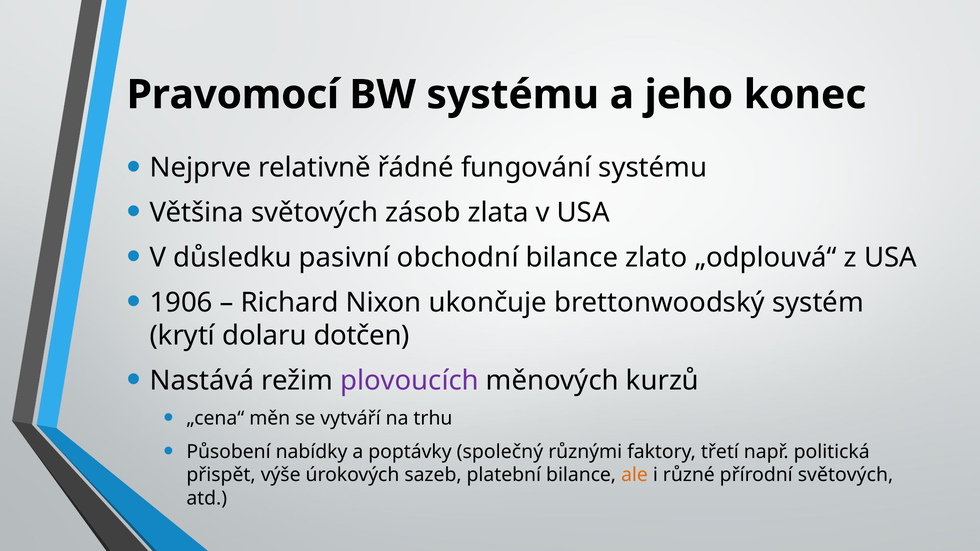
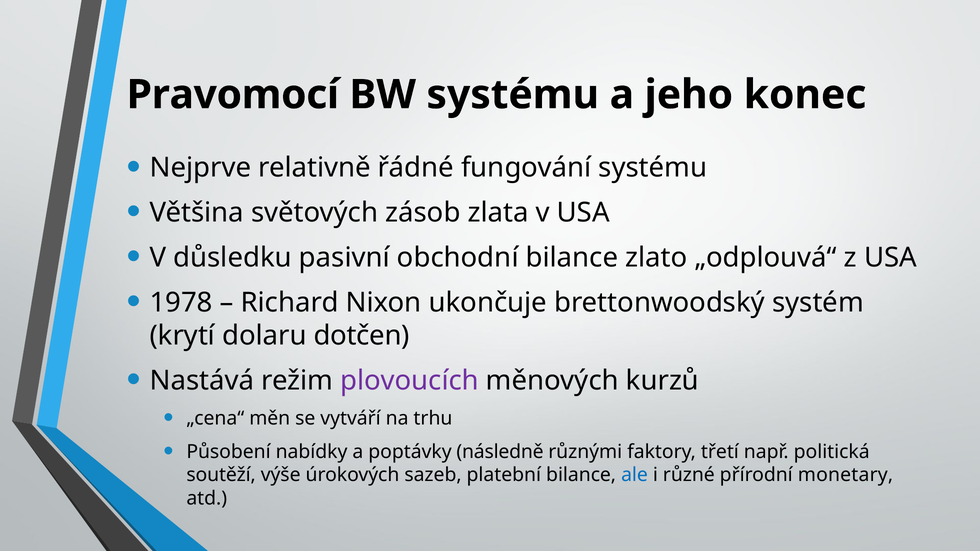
1906: 1906 -> 1978 (181, 303)
společný: společný -> následně (500, 452)
přispět: přispět -> soutěží (221, 475)
ale colour: orange -> blue (634, 475)
přírodní světových: světových -> monetary (845, 475)
